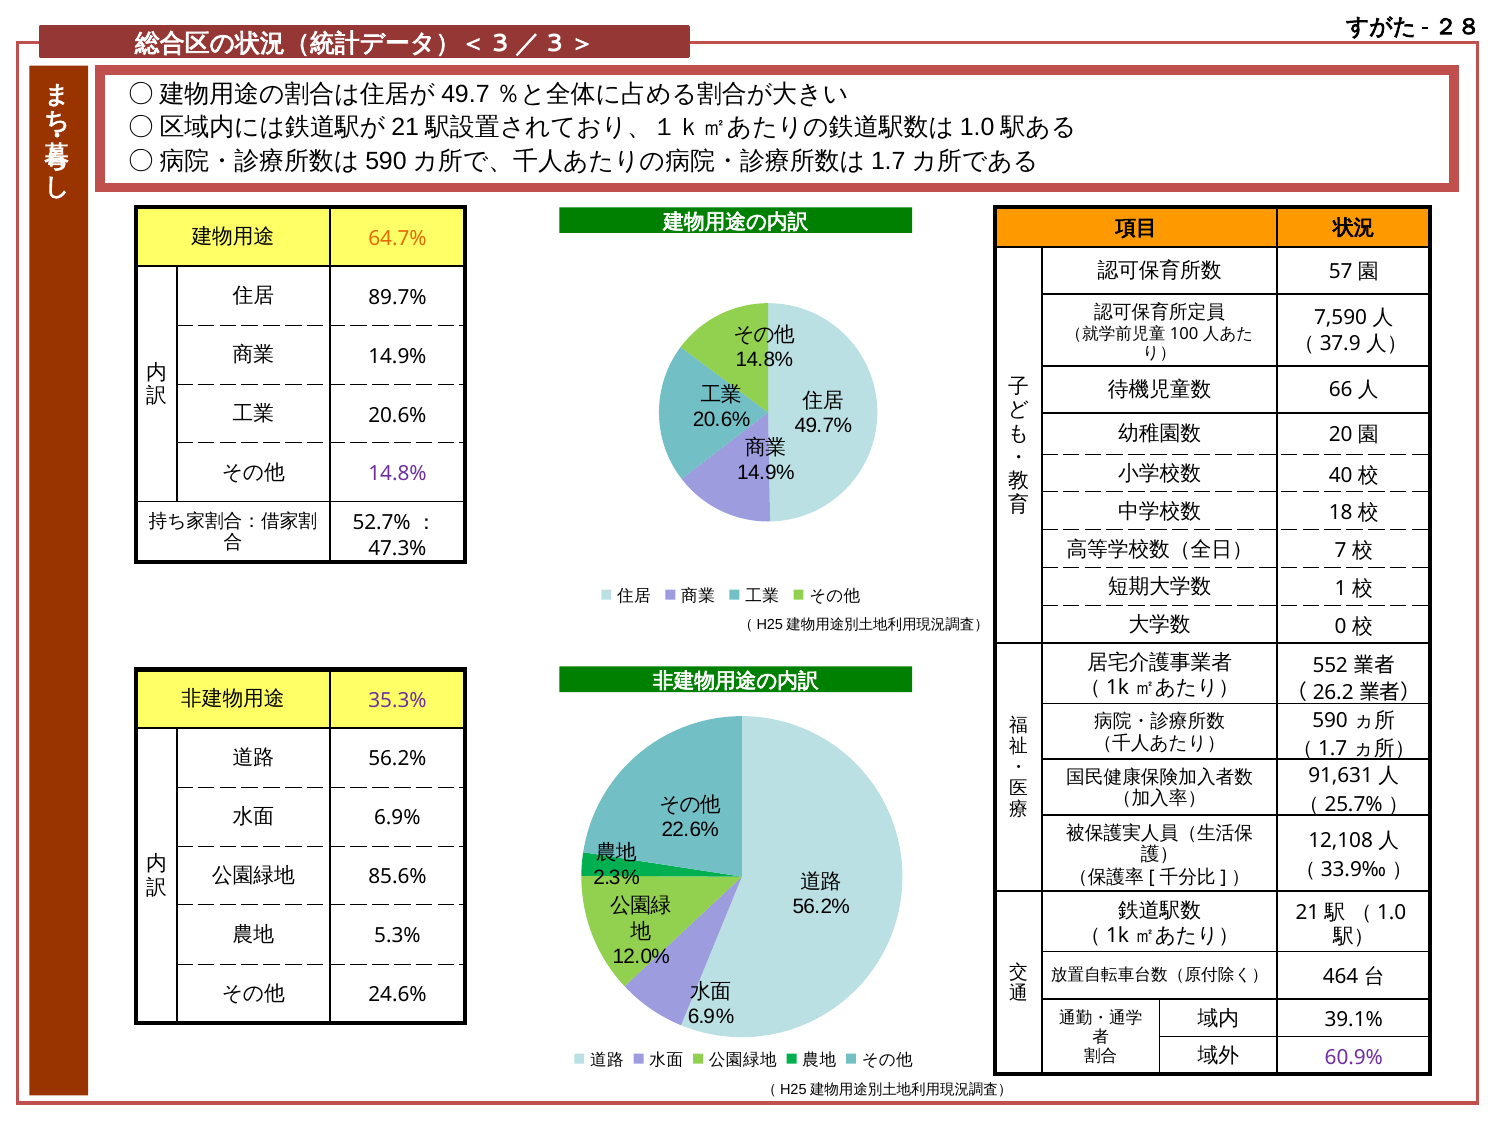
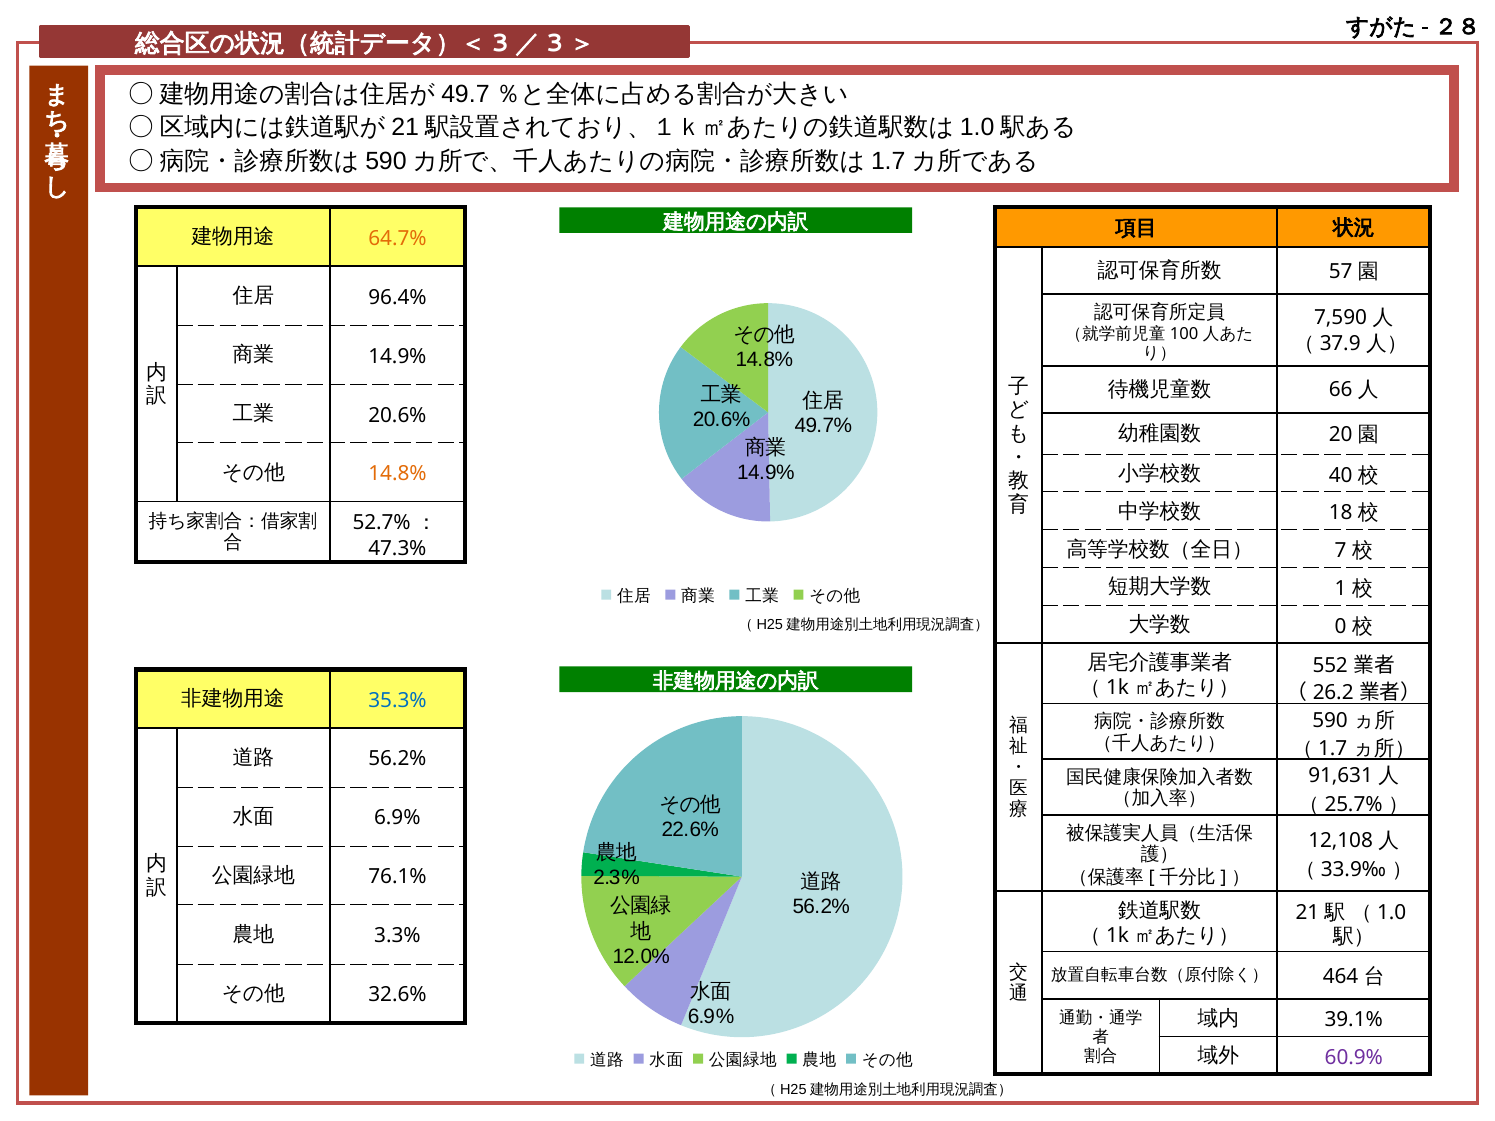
89.7%: 89.7% -> 96.4% (397, 298)
14.8% colour: purple -> orange (397, 474)
35.3% colour: purple -> blue (397, 701)
85.6%: 85.6% -> 76.1% (397, 877)
5.3%: 5.3% -> 3.3% (397, 936)
24.6%: 24.6% -> 32.6% (397, 995)
